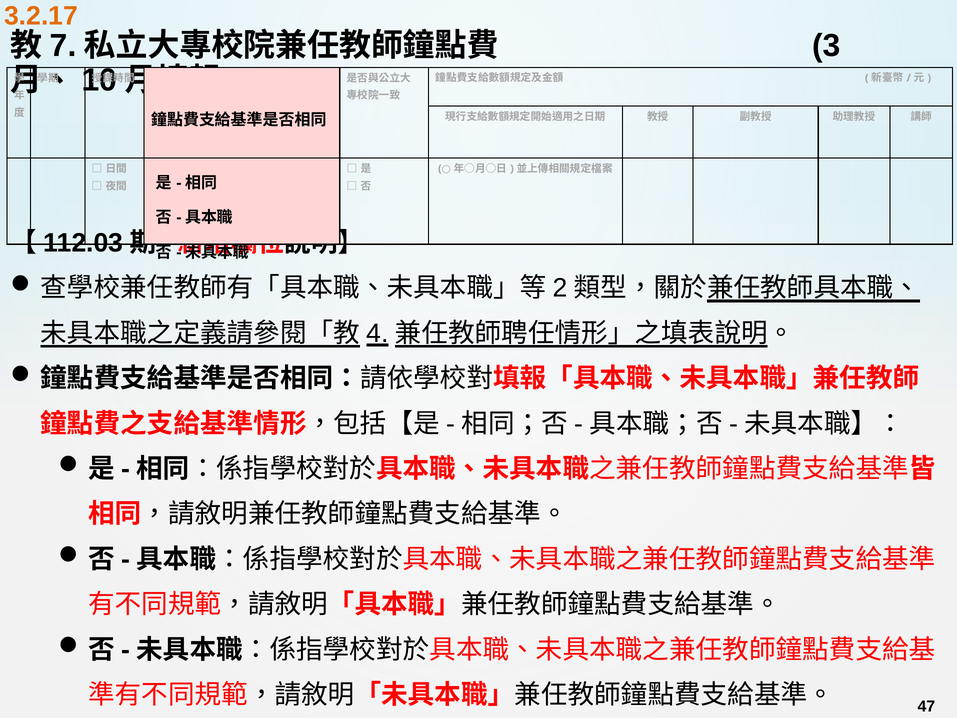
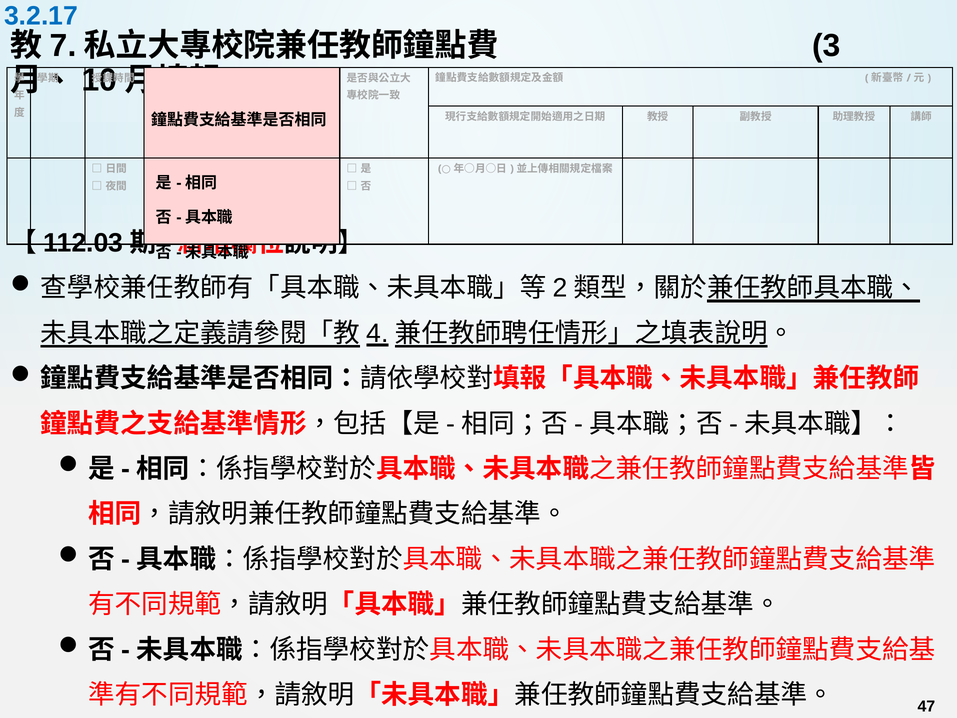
3.2.17 colour: orange -> blue (41, 16)
